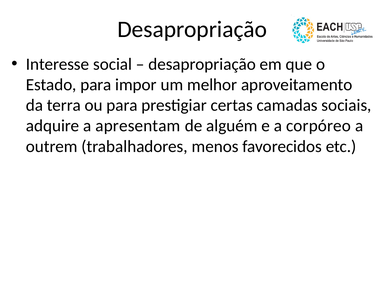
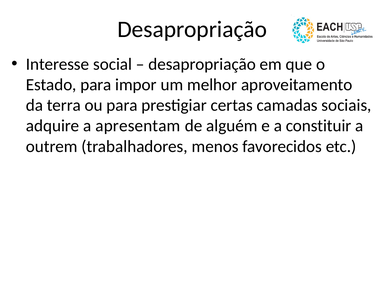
corpóreo: corpóreo -> constituir (319, 126)
